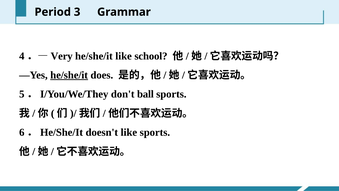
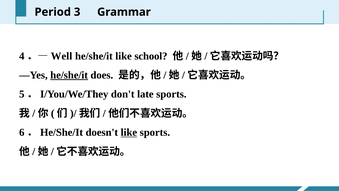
Very: Very -> Well (62, 56)
ball: ball -> late (145, 94)
like underline: none -> present (129, 132)
